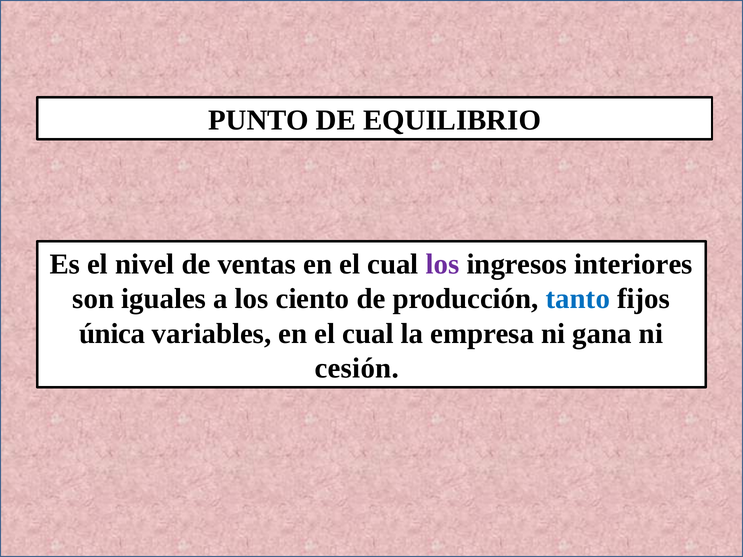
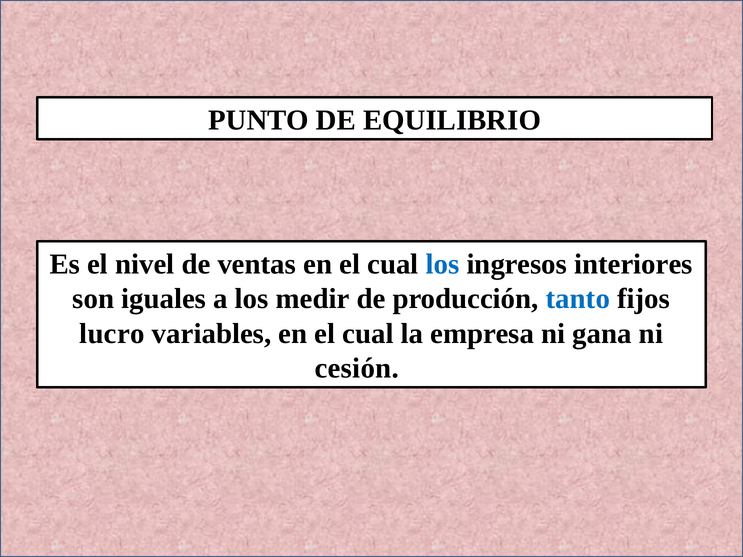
los colour: purple -> blue (443, 264)
ciento: ciento -> medir (313, 299)
única: única -> lucro (112, 334)
